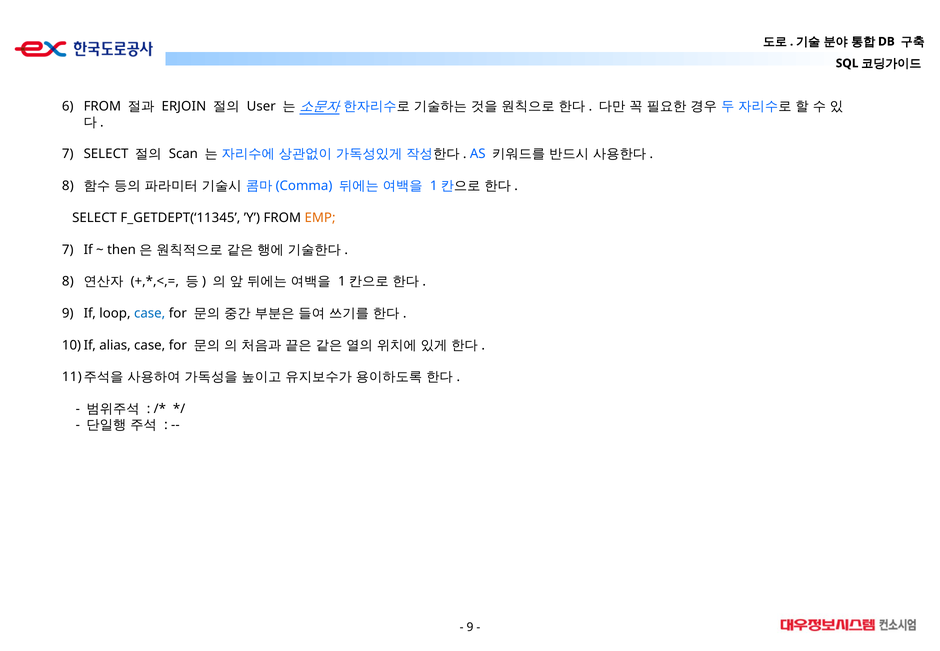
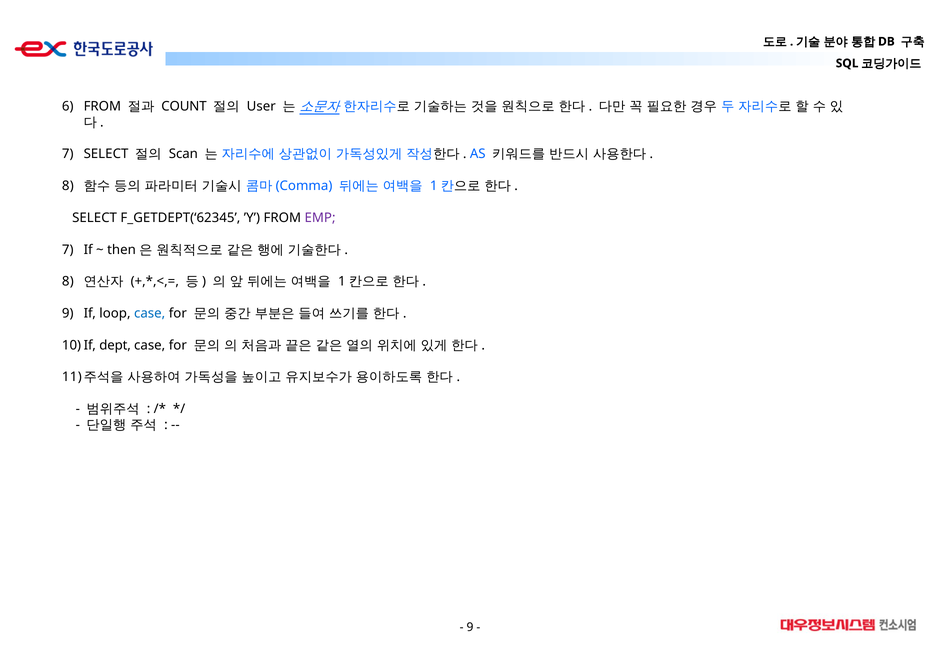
ERJOIN: ERJOIN -> COUNT (184, 106)
F_GETDEPT(‘11345: F_GETDEPT(‘11345 -> F_GETDEPT(‘62345 (180, 218)
EMP colour: orange -> purple (320, 218)
alias: alias -> dept (115, 345)
